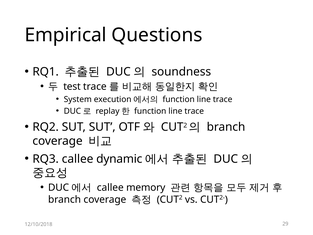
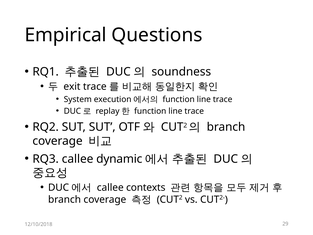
test: test -> exit (72, 87)
memory: memory -> contexts (146, 187)
